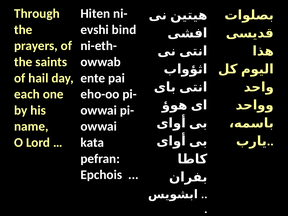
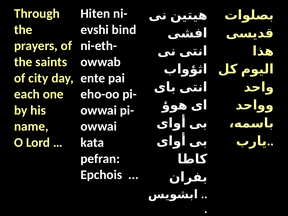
hail: hail -> city (38, 78)
